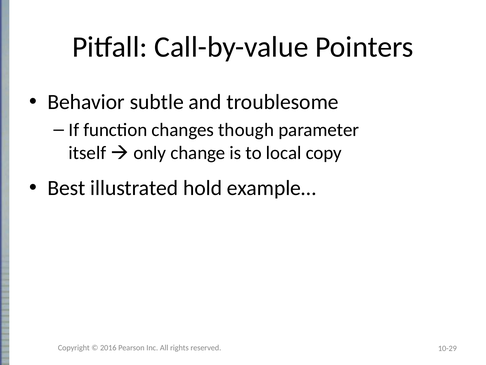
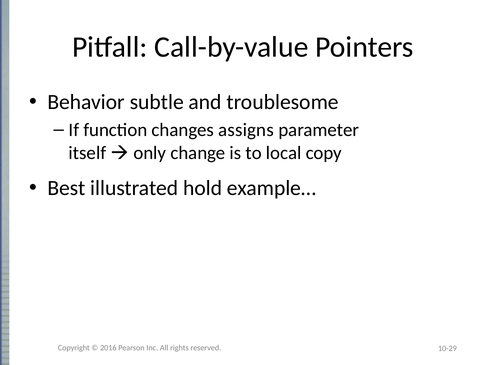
though: though -> assigns (246, 130)
